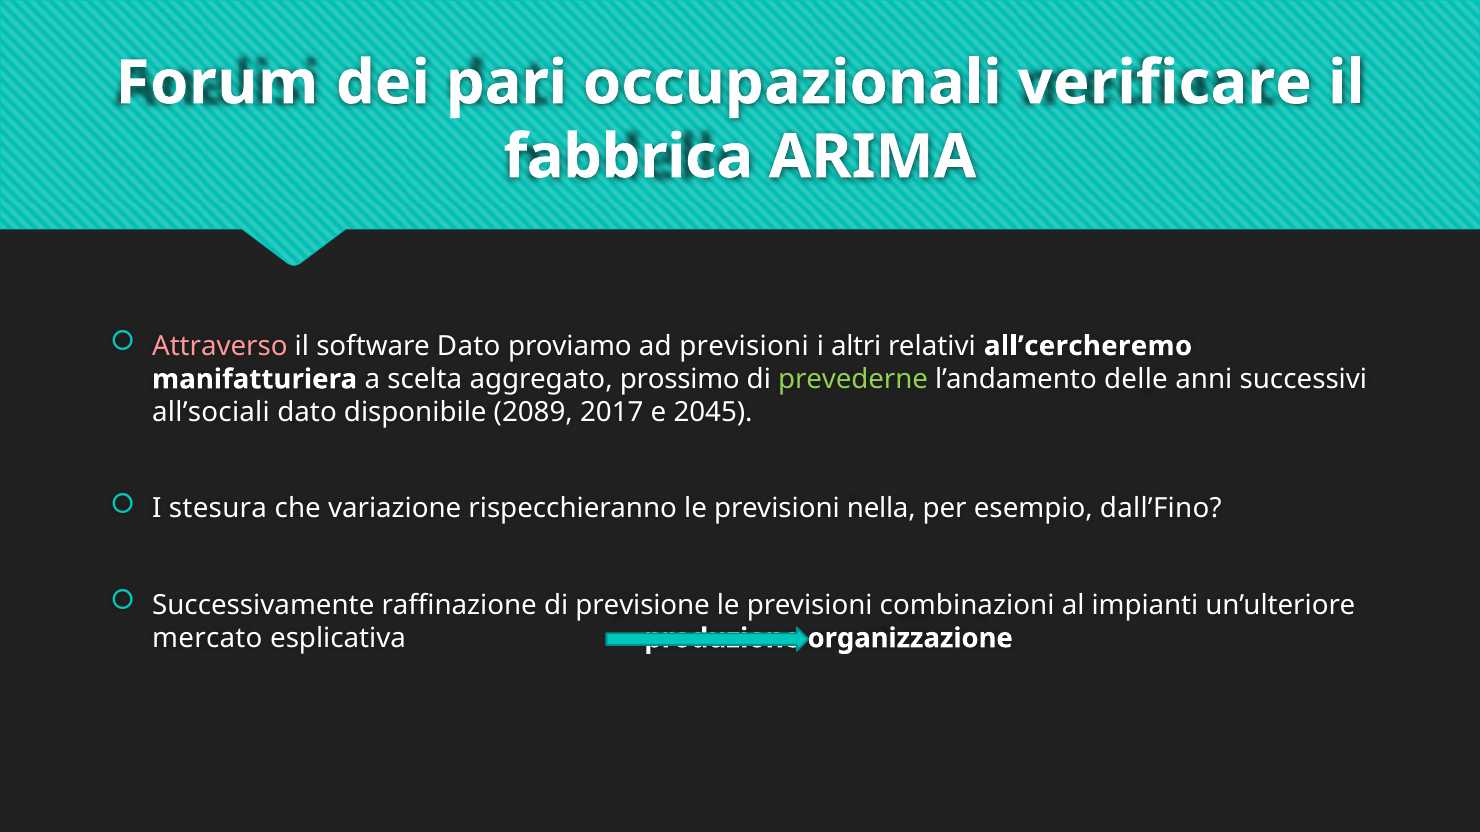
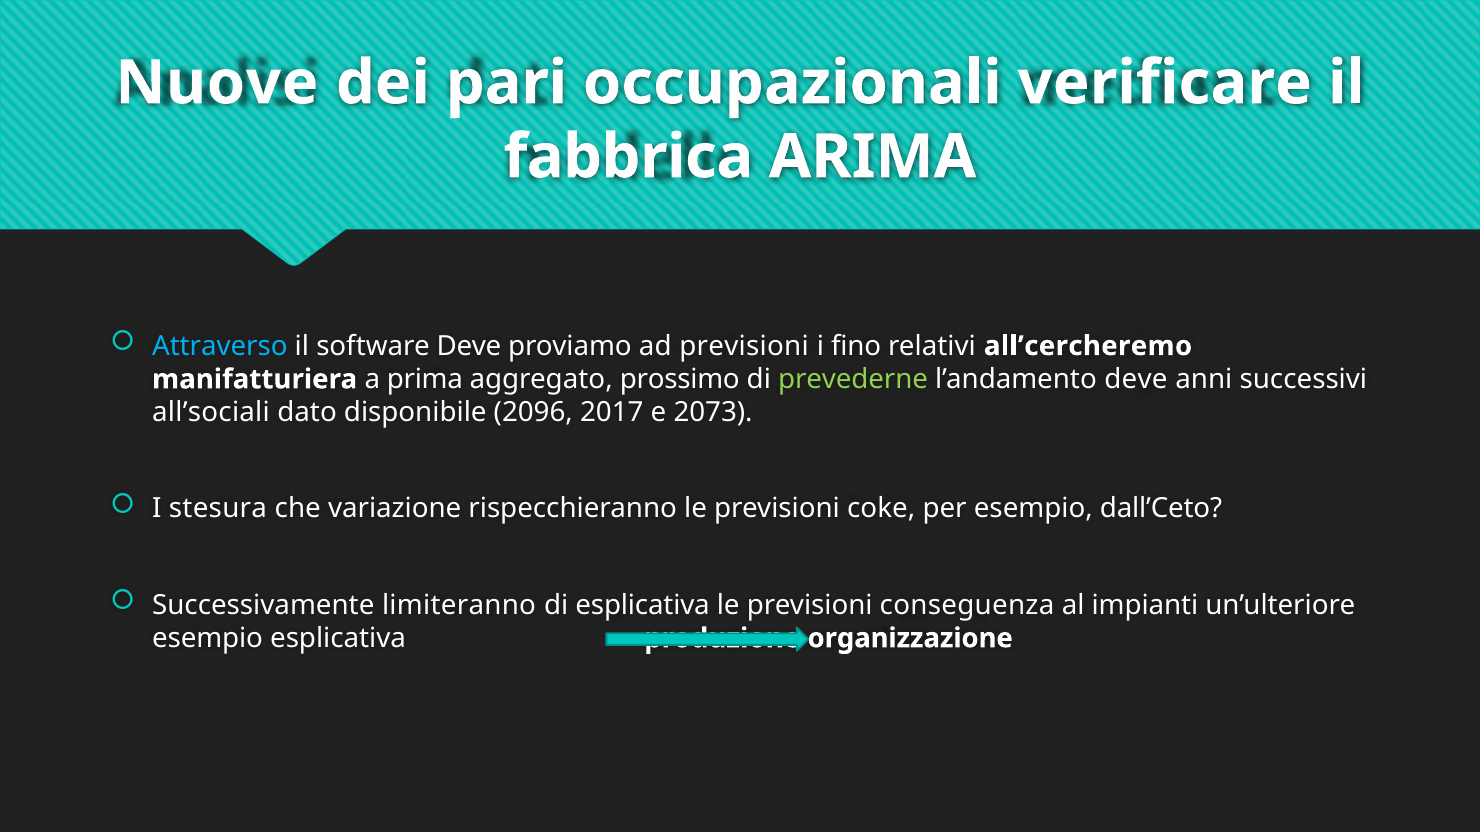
Forum: Forum -> Nuove (217, 83)
Attraverso colour: pink -> light blue (220, 346)
software Dato: Dato -> Deve (469, 346)
altri: altri -> fino (856, 346)
scelta: scelta -> prima (425, 380)
l’andamento delle: delle -> deve (1136, 380)
2089: 2089 -> 2096 (533, 413)
2045: 2045 -> 2073 (713, 413)
nella: nella -> coke (881, 509)
dall’Fino: dall’Fino -> dall’Ceto (1161, 509)
raffinazione: raffinazione -> limiteranno (459, 605)
di previsione: previsione -> esplicativa (643, 605)
combinazioni: combinazioni -> conseguenza (967, 605)
mercato: mercato -> esempio (208, 639)
